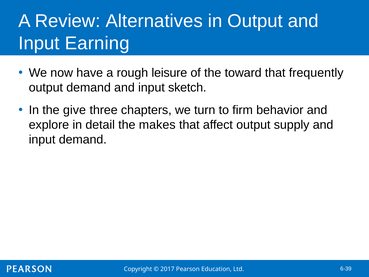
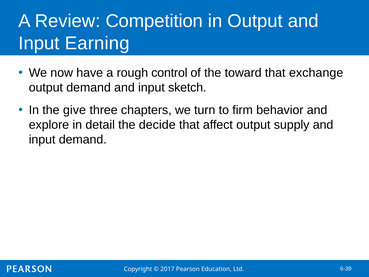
Alternatives: Alternatives -> Competition (154, 21)
leisure: leisure -> control (169, 73)
frequently: frequently -> exchange (316, 73)
makes: makes -> decide (157, 125)
